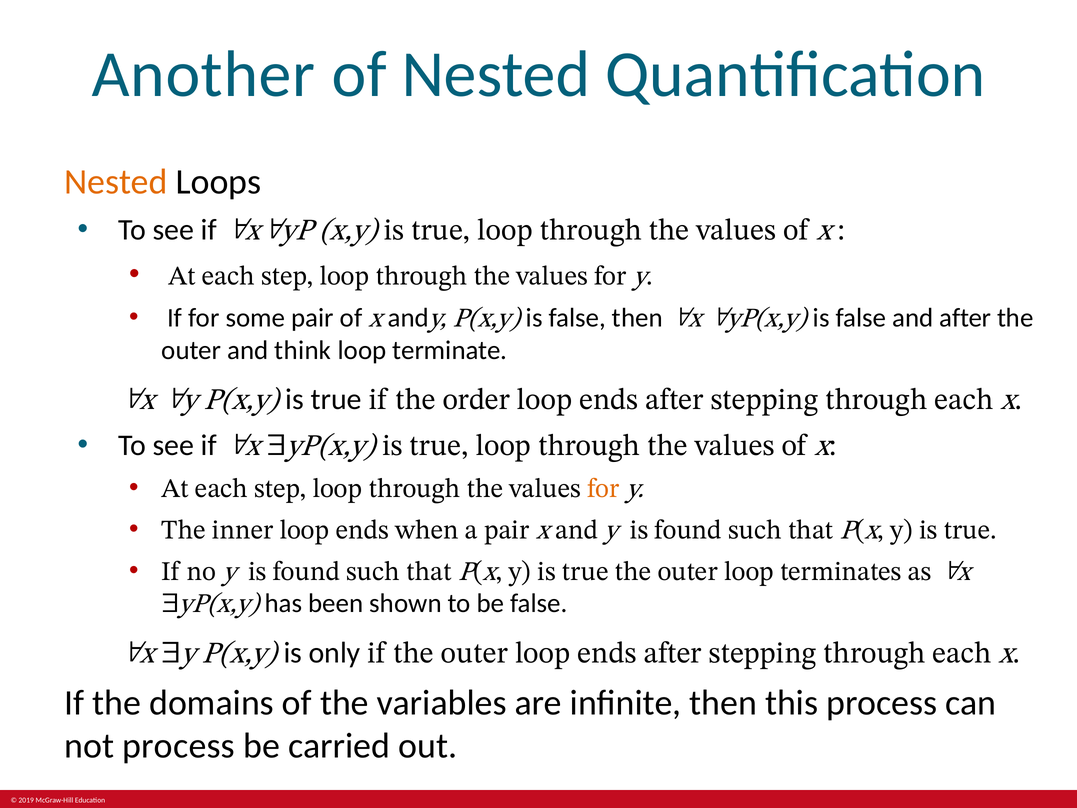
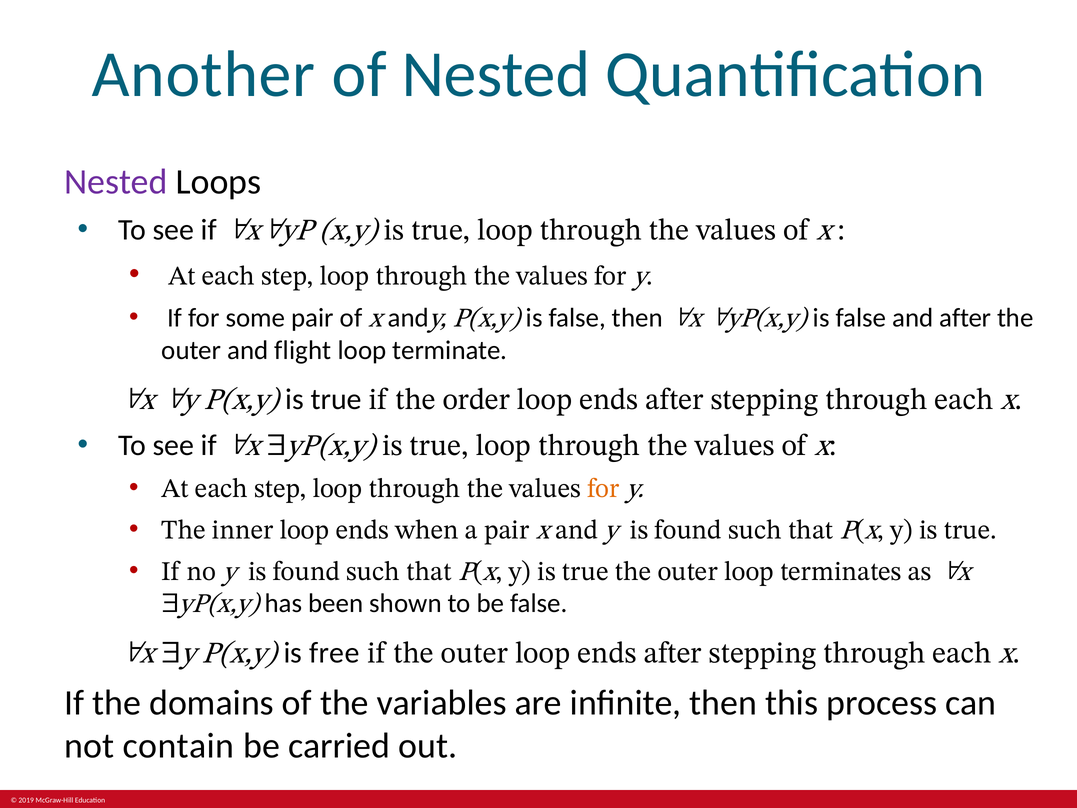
Nested colour: orange -> purple (116, 182)
think: think -> flight (303, 350)
only: only -> free (334, 653)
not process: process -> contain (178, 746)
